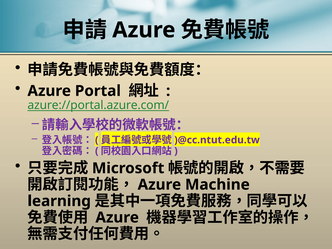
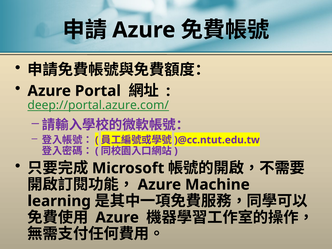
azure://portal.azure.com/: azure://portal.azure.com/ -> deep://portal.azure.com/ (98, 105)
